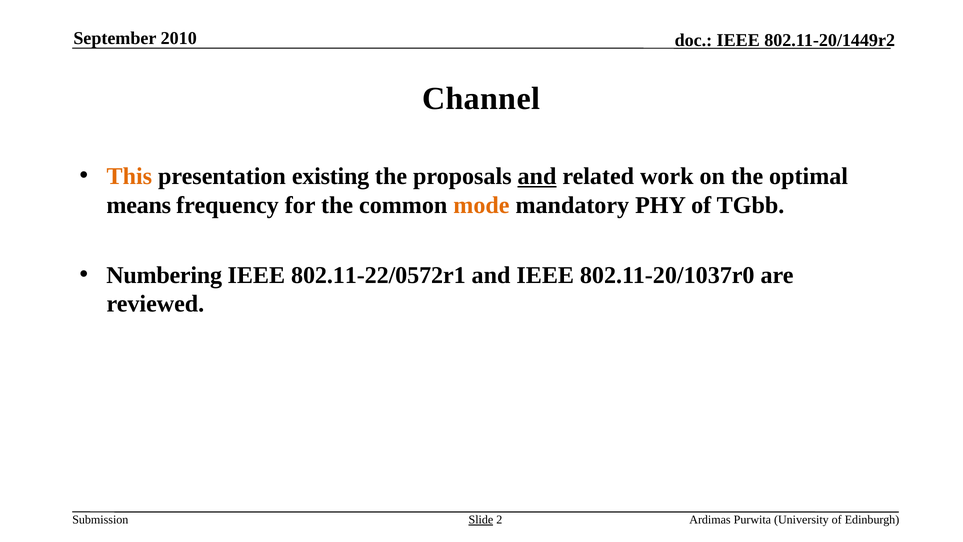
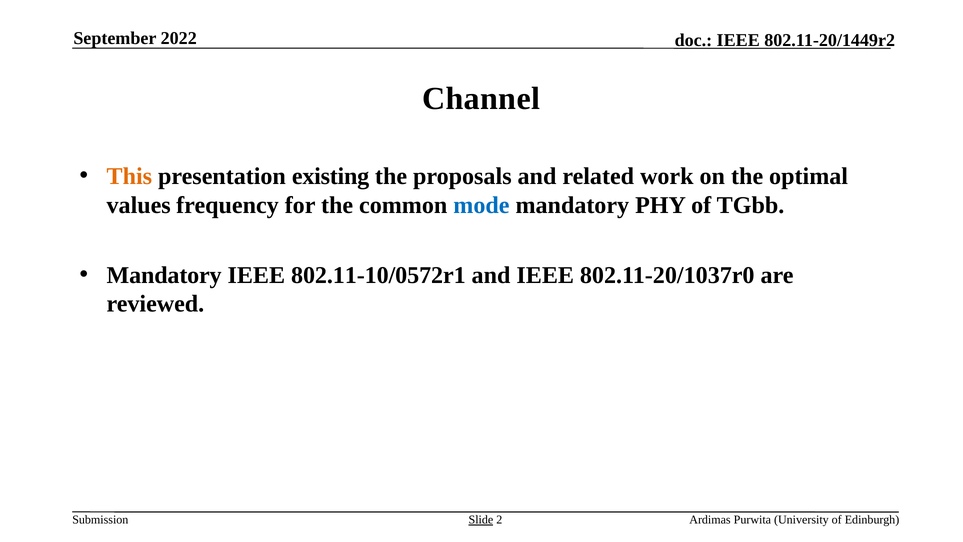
2010: 2010 -> 2022 (179, 38)
and underline: present -> none (537, 176)
means: means -> values (139, 205)
mode colour: orange -> blue (481, 205)
Numbering: Numbering -> Mandatory (164, 275)
802.11-22/0572r1: 802.11-22/0572r1 -> 802.11-10/0572r1 (378, 275)
